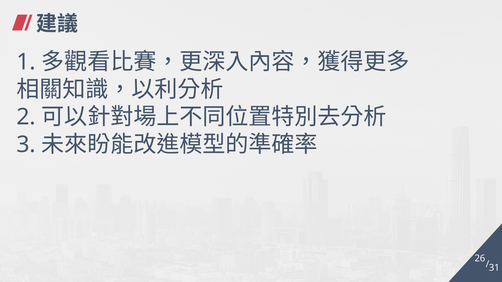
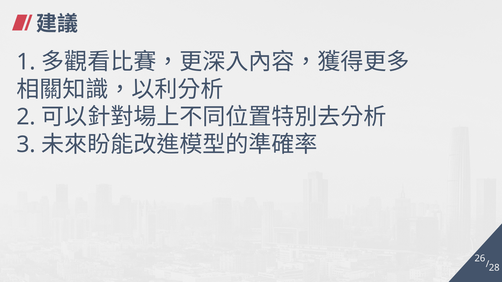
31: 31 -> 28 (494, 268)
